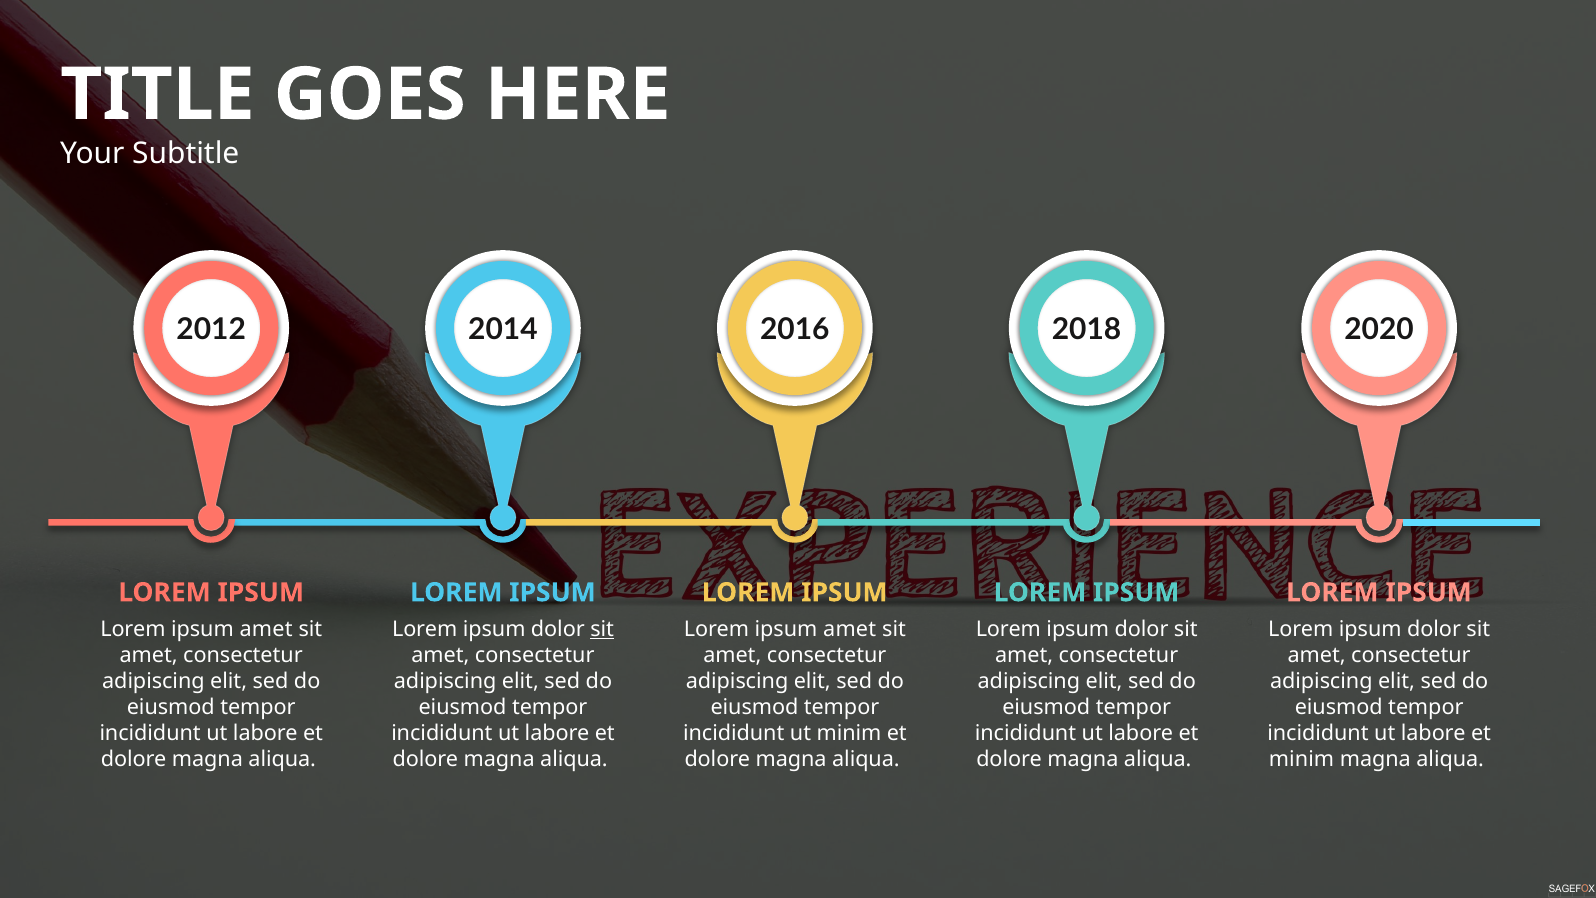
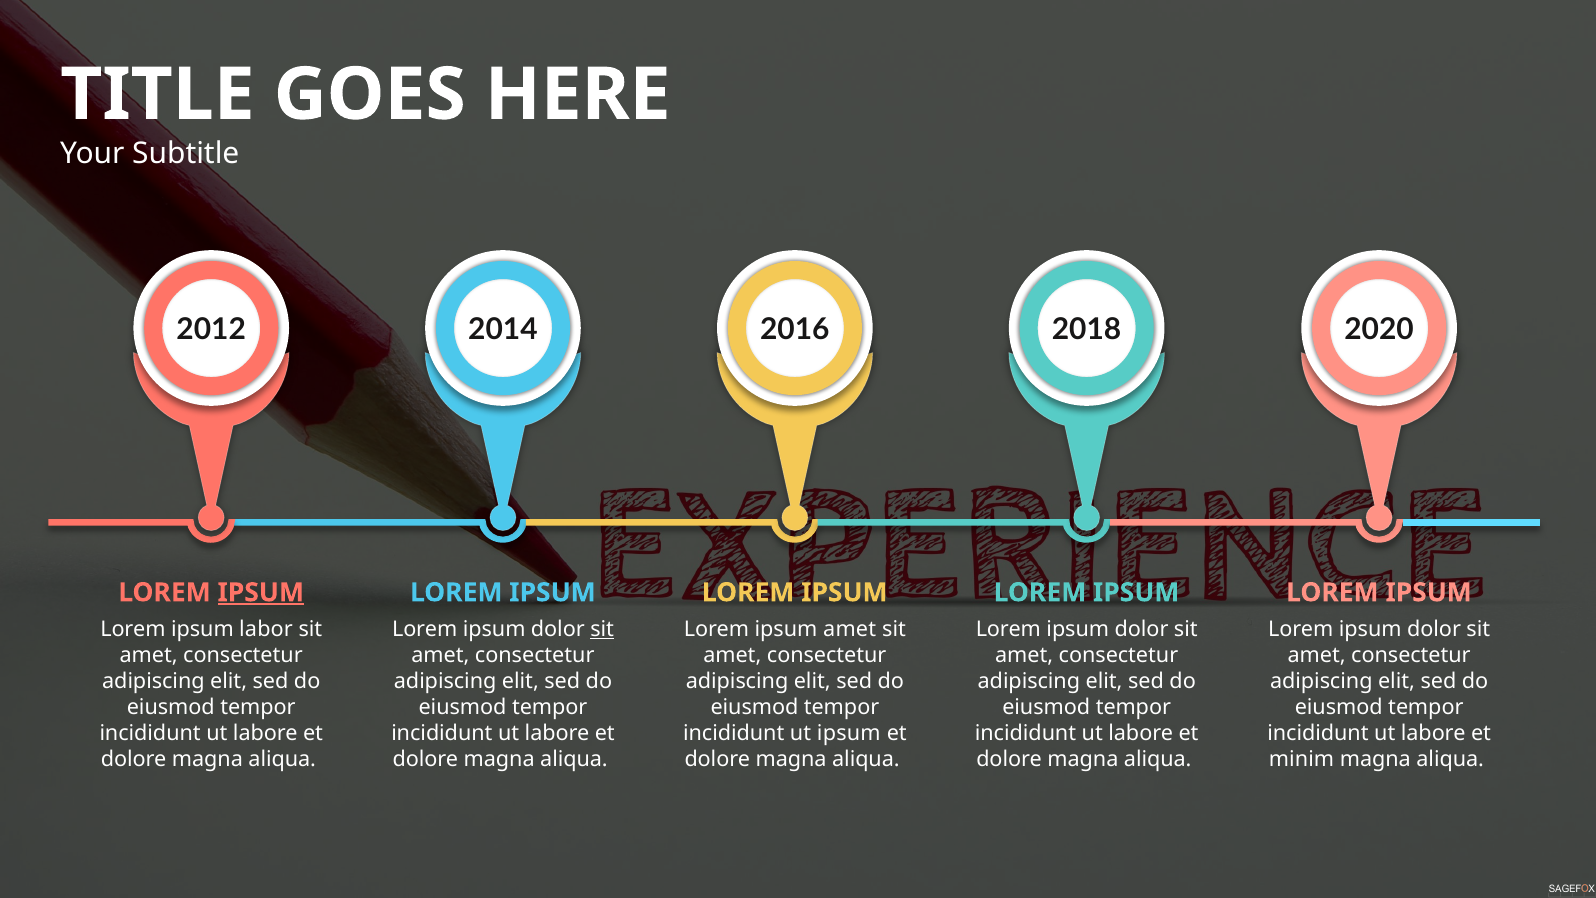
IPSUM underline: none -> present (261, 592)
amet: amet -> labor (266, 629)
ut minim: minim -> ipsum (849, 733)
